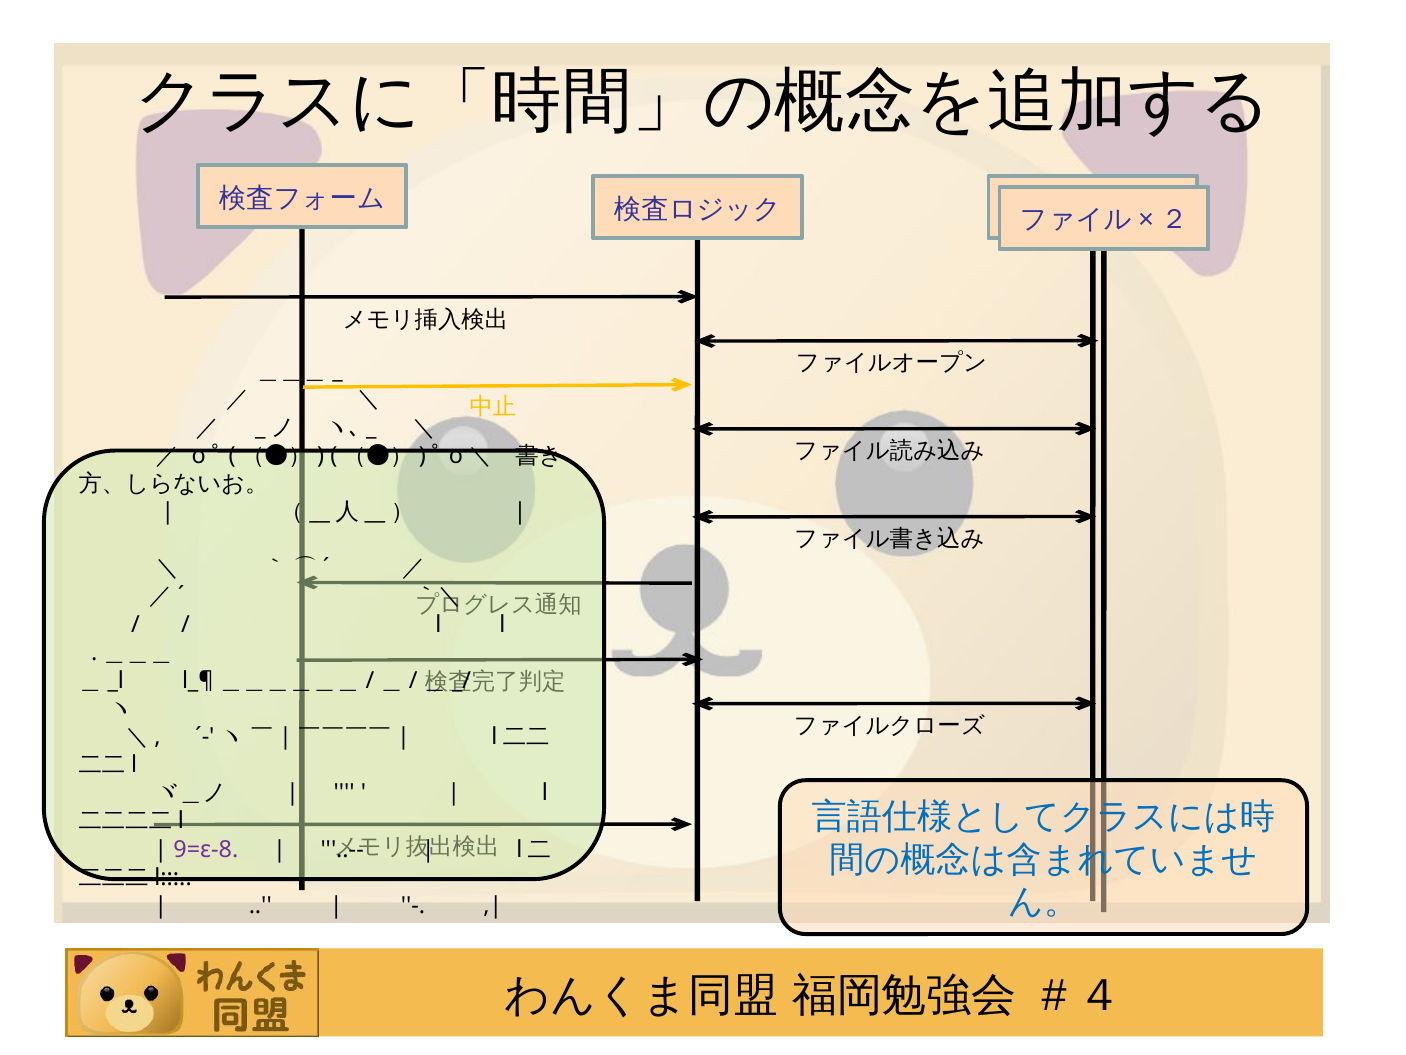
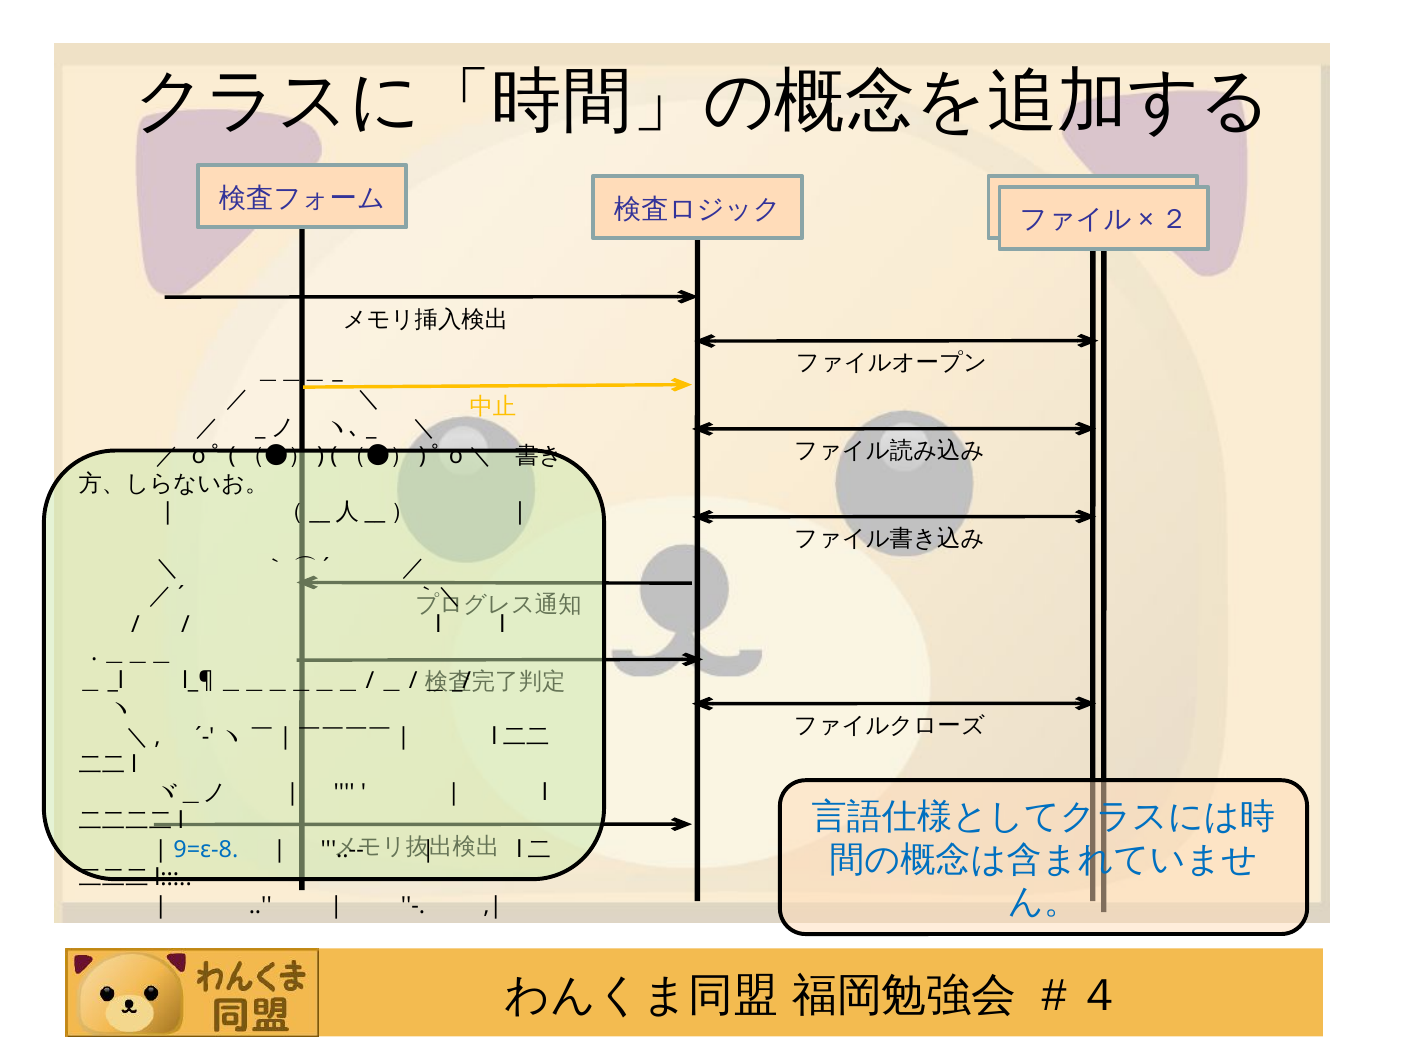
9=ε-8 colour: purple -> blue (206, 849)
